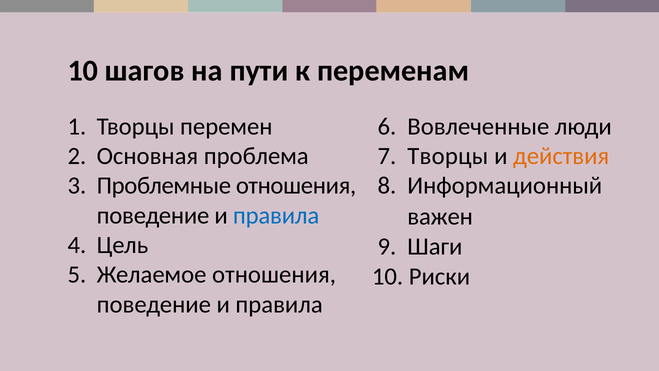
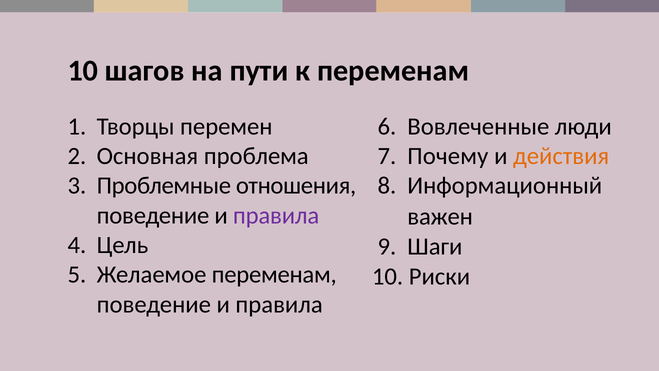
7 Творцы: Творцы -> Почему (448, 156)
правила colour: blue -> purple (276, 215)
Желаемое отношения: отношения -> переменам (274, 275)
